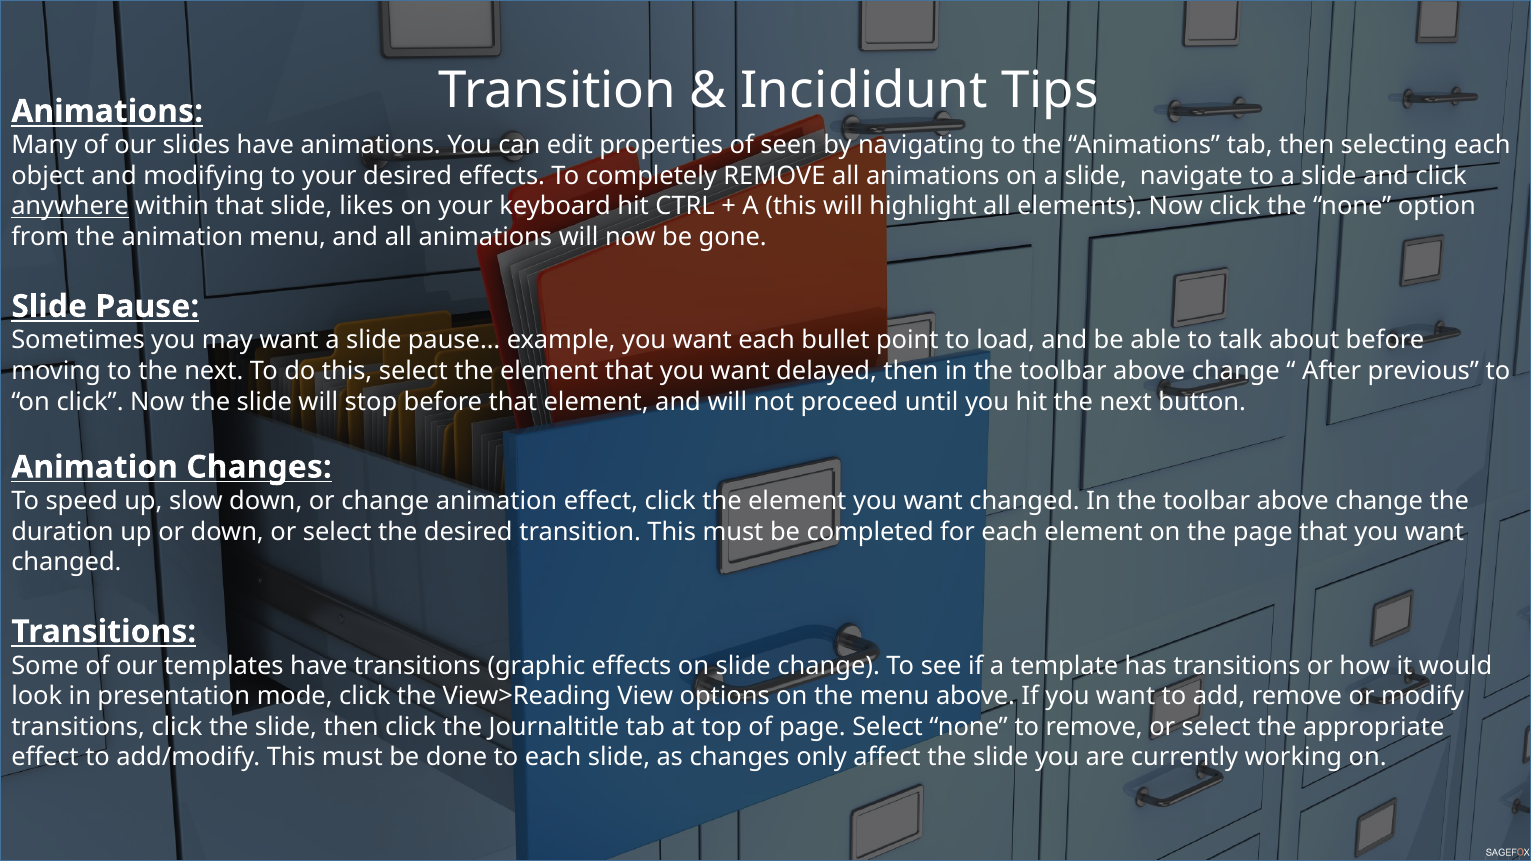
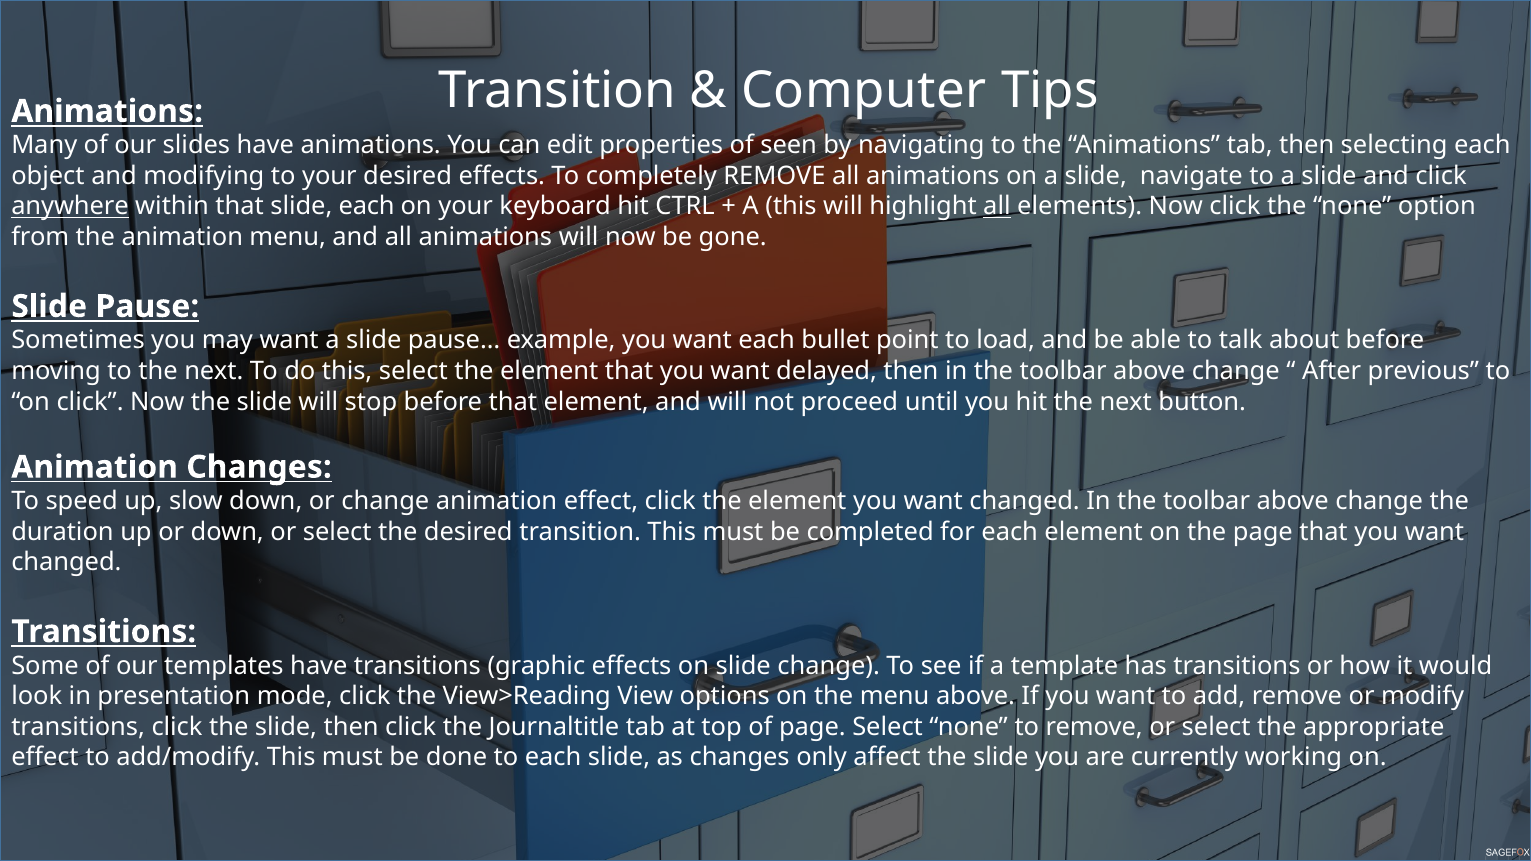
Incididunt: Incididunt -> Computer (864, 90)
slide likes: likes -> each (367, 207)
all underline: none -> present (997, 207)
